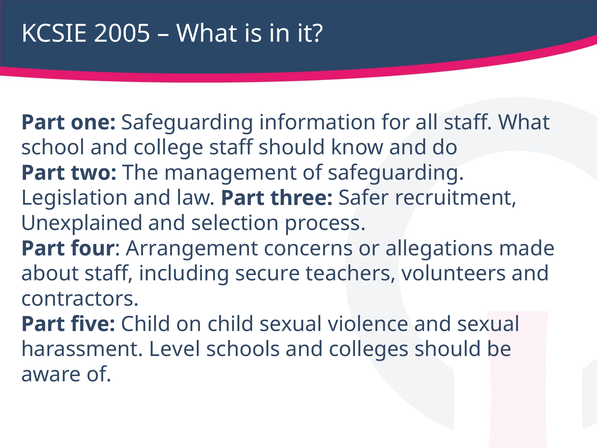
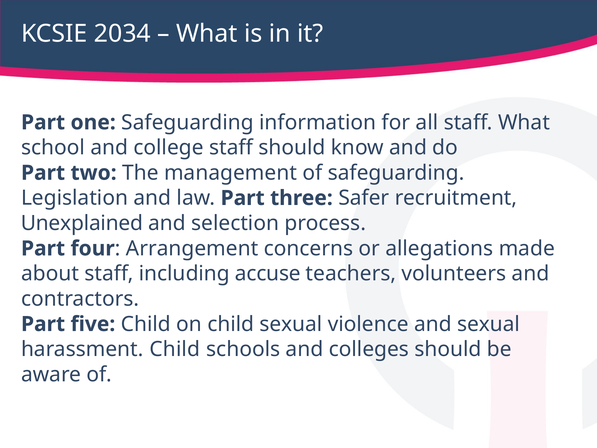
2005: 2005 -> 2034 (122, 34)
secure: secure -> accuse (268, 274)
harassment Level: Level -> Child (175, 349)
